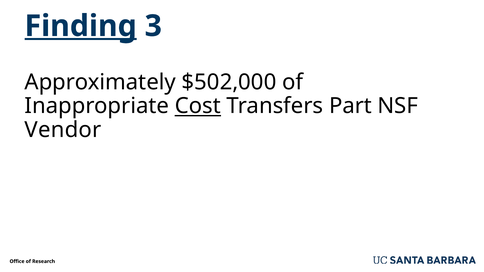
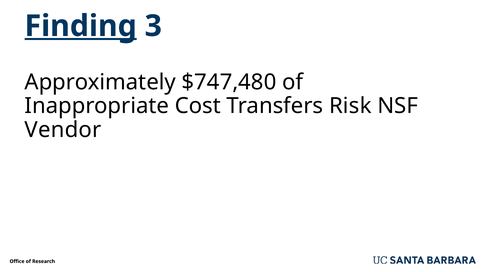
$502,000: $502,000 -> $747,480 (229, 82)
Cost underline: present -> none (198, 106)
Part: Part -> Risk (350, 106)
